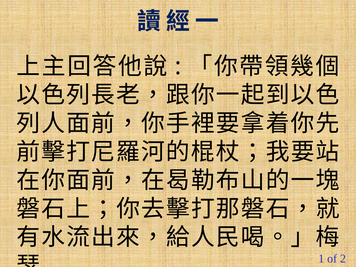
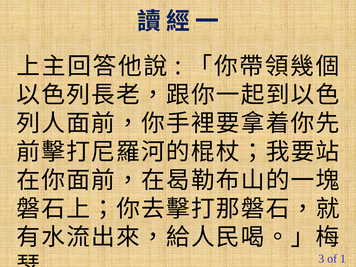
1: 1 -> 3 (321, 259)
2: 2 -> 1 (343, 259)
